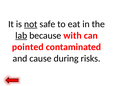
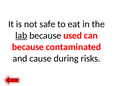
not underline: present -> none (31, 24)
with: with -> used (73, 36)
pointed: pointed -> because (28, 47)
